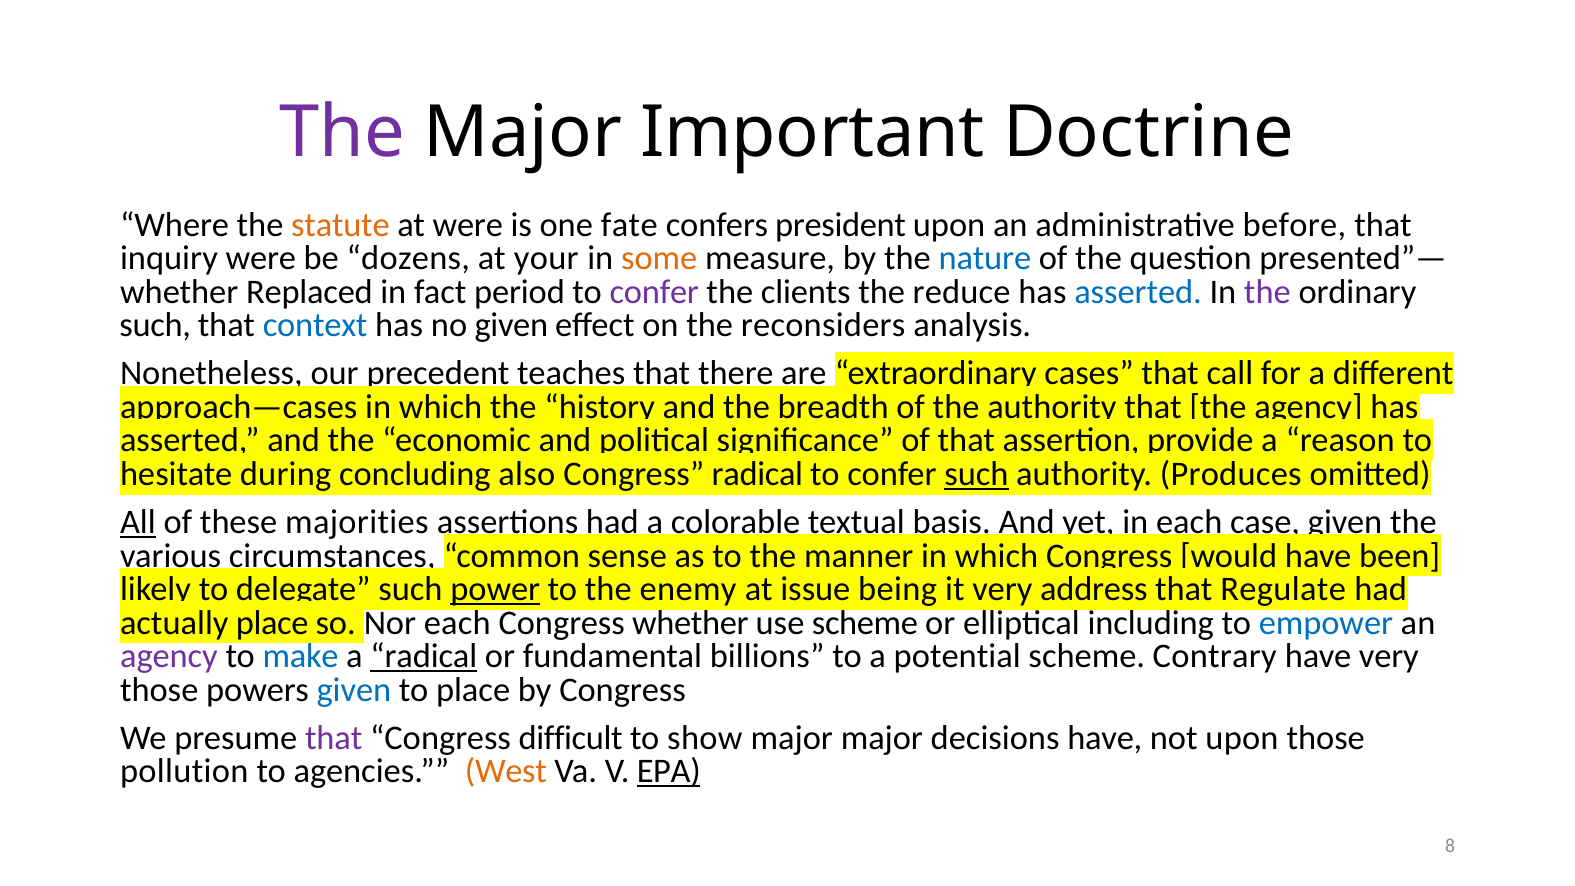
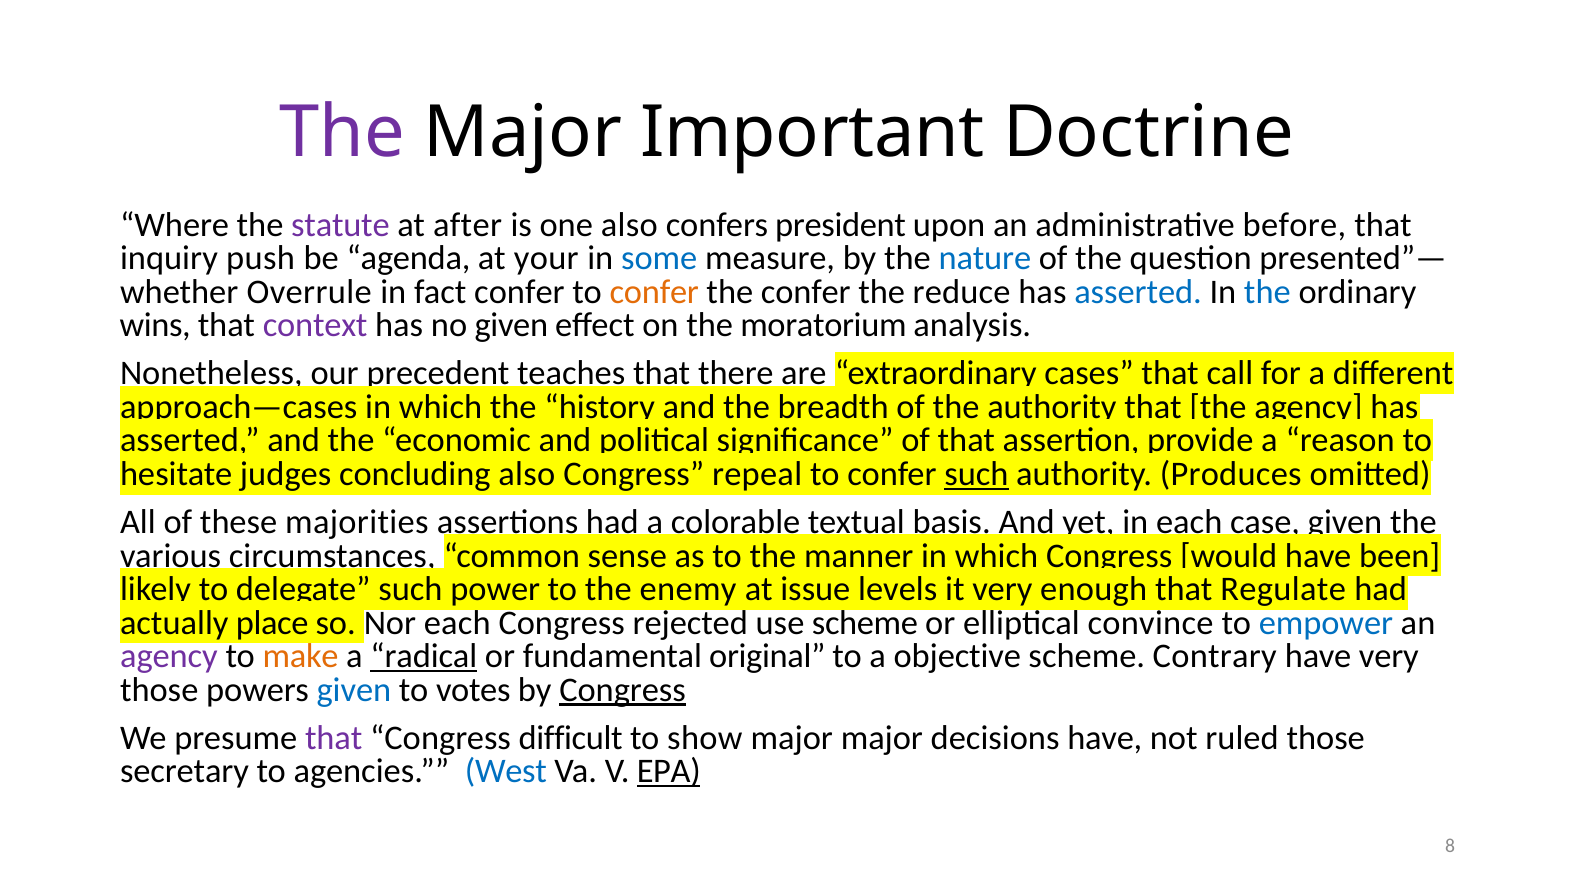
statute colour: orange -> purple (340, 225)
at were: were -> after (468, 225)
one fate: fate -> also (629, 225)
inquiry were: were -> push (261, 258)
dozens: dozens -> agenda (408, 258)
some colour: orange -> blue (659, 258)
Replaced: Replaced -> Overrule (309, 292)
fact period: period -> confer (519, 292)
confer colour: purple -> orange (654, 292)
the clients: clients -> confer (806, 292)
the colour: purple -> blue (1267, 292)
such: such -> wins (155, 325)
context colour: blue -> purple (315, 325)
reconsiders: reconsiders -> moratorium (823, 325)
during: during -> judges (286, 474)
Congress radical: radical -> repeal (757, 474)
All underline: present -> none (138, 522)
power underline: present -> none (495, 589)
being: being -> levels (898, 589)
address: address -> enough (1094, 589)
Congress whether: whether -> rejected (690, 623)
including: including -> convince (1151, 623)
make colour: blue -> orange (301, 656)
billions: billions -> original (767, 656)
potential: potential -> objective (957, 656)
to place: place -> votes (473, 690)
Congress underline: none -> present (623, 690)
not upon: upon -> ruled (1242, 738)
pollution: pollution -> secretary (184, 771)
West colour: orange -> blue (506, 771)
